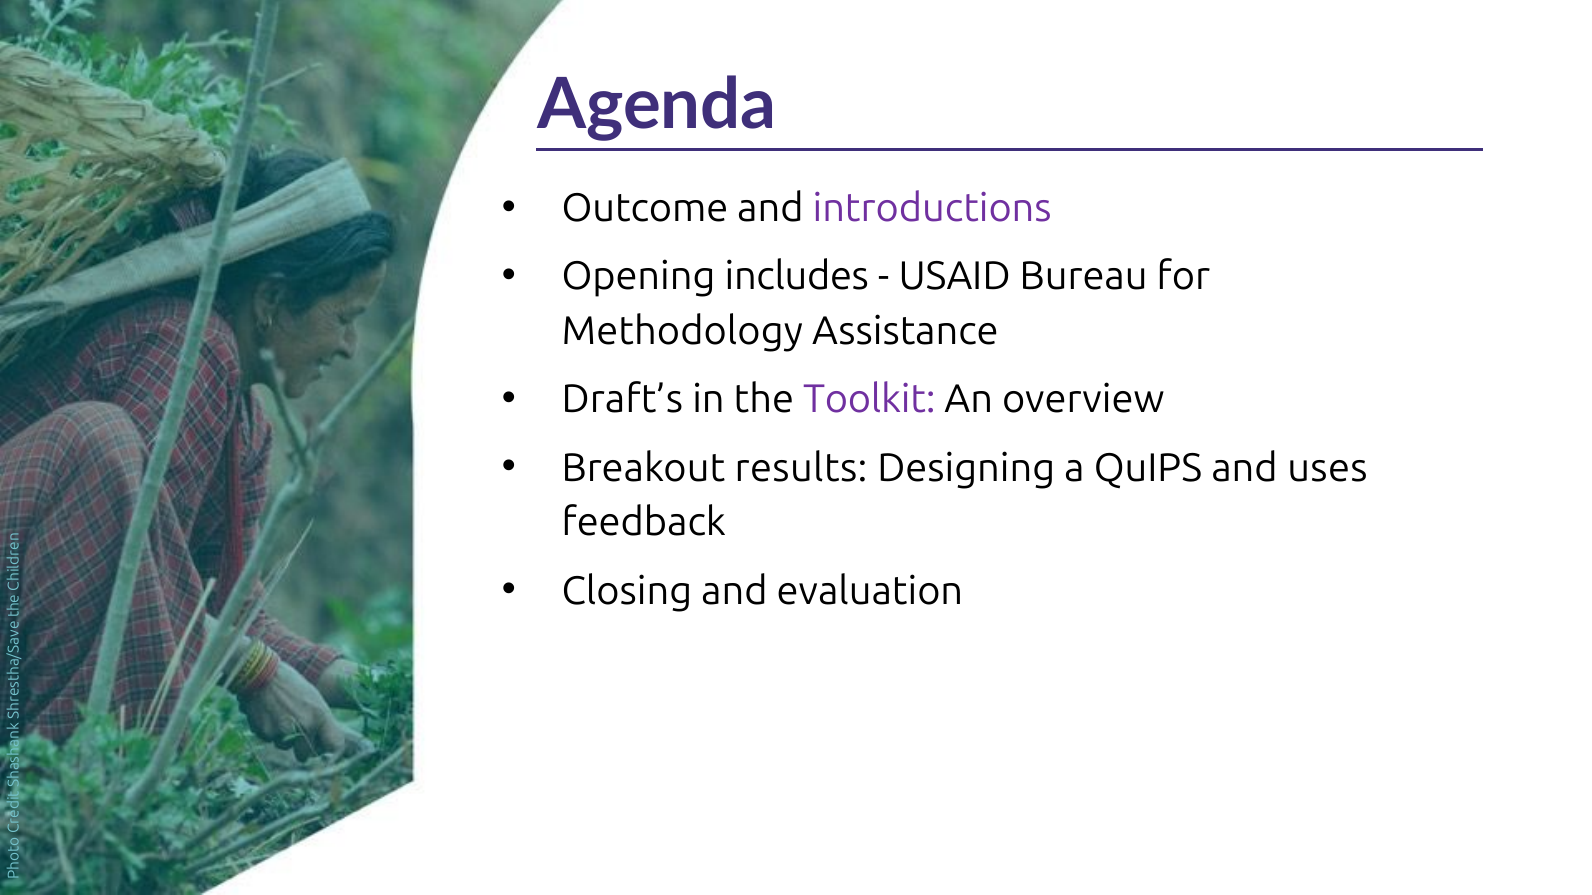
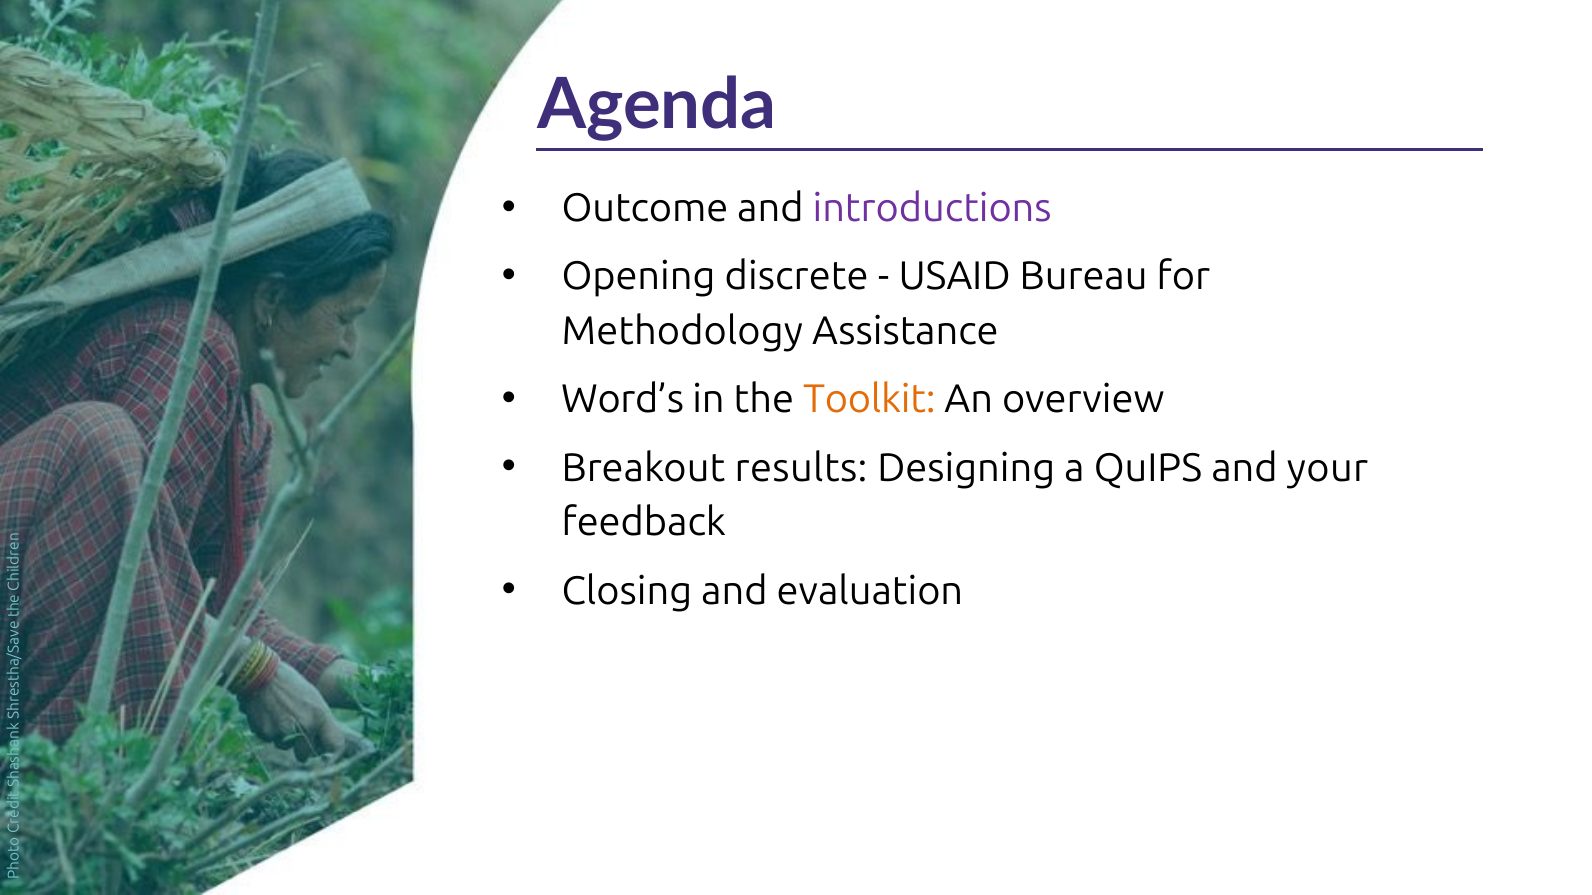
includes: includes -> discrete (797, 277)
Draft’s: Draft’s -> Word’s (623, 400)
Toolkit colour: purple -> orange (869, 400)
uses: uses -> your (1328, 468)
